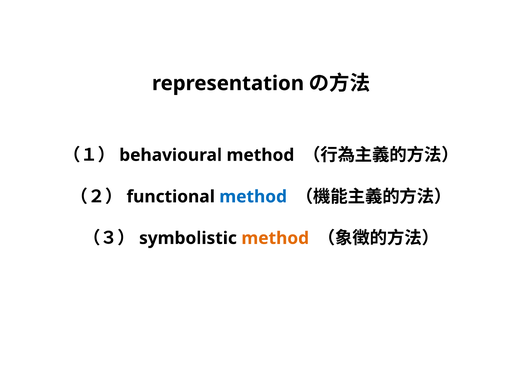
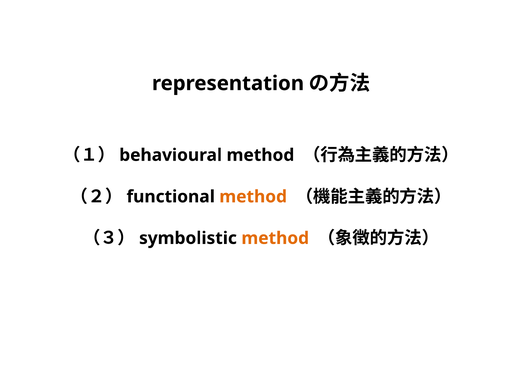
method colour: blue -> orange (253, 197)
